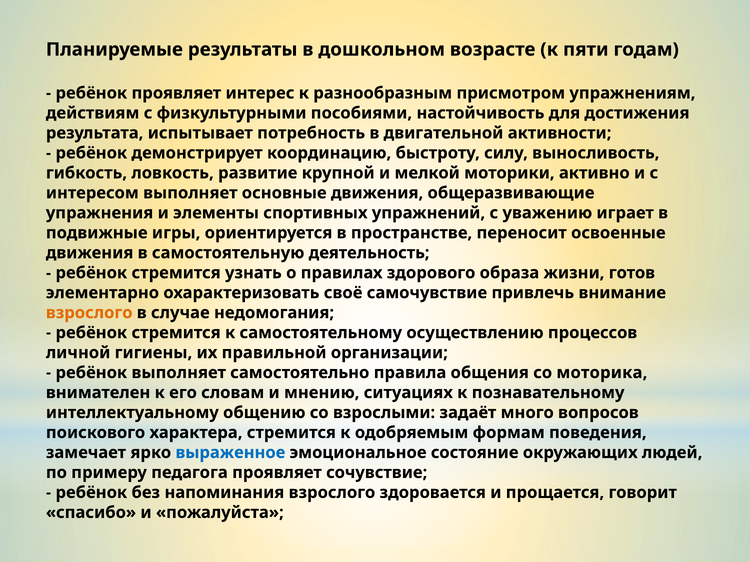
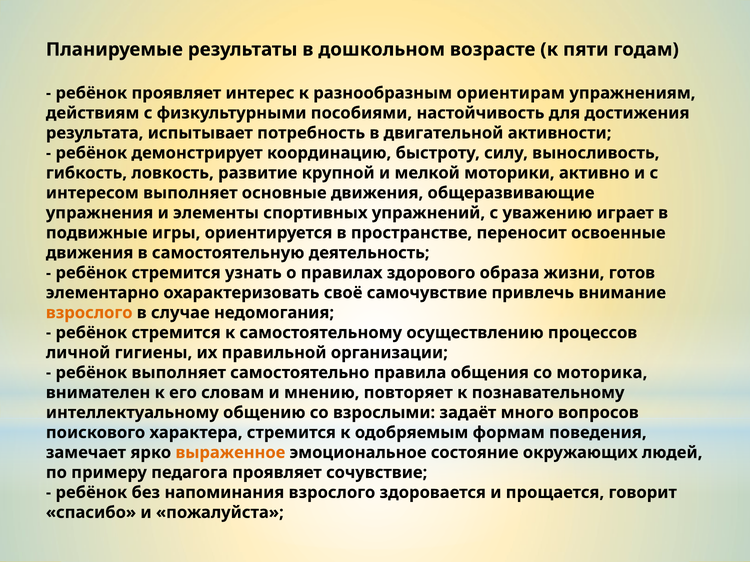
присмотром: присмотром -> ориентирам (511, 93)
ситуациях: ситуациях -> повторяет (408, 393)
выраженное colour: blue -> orange (230, 453)
